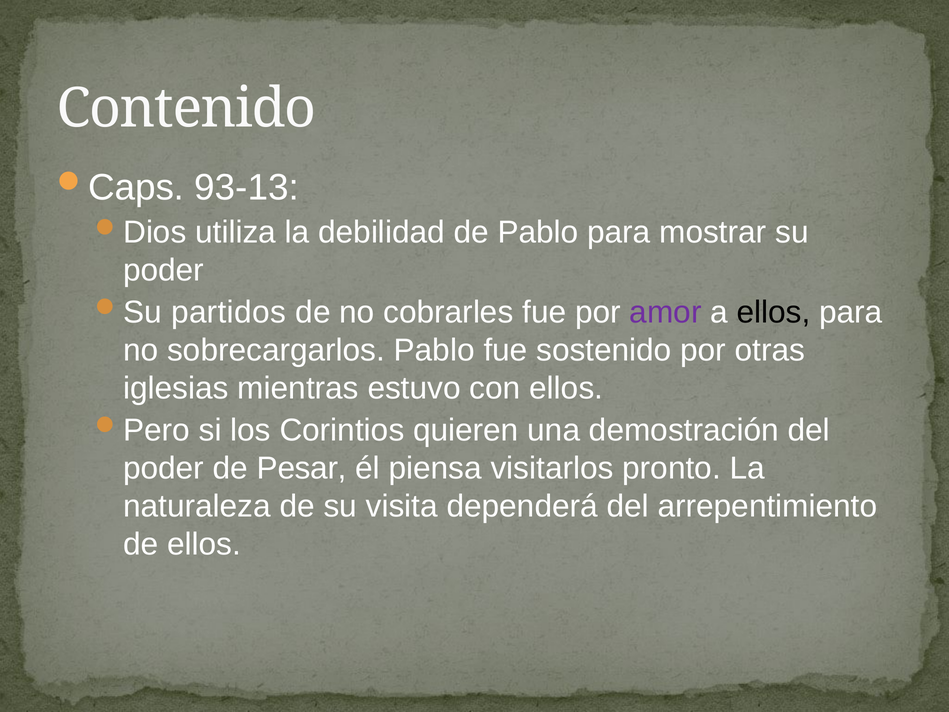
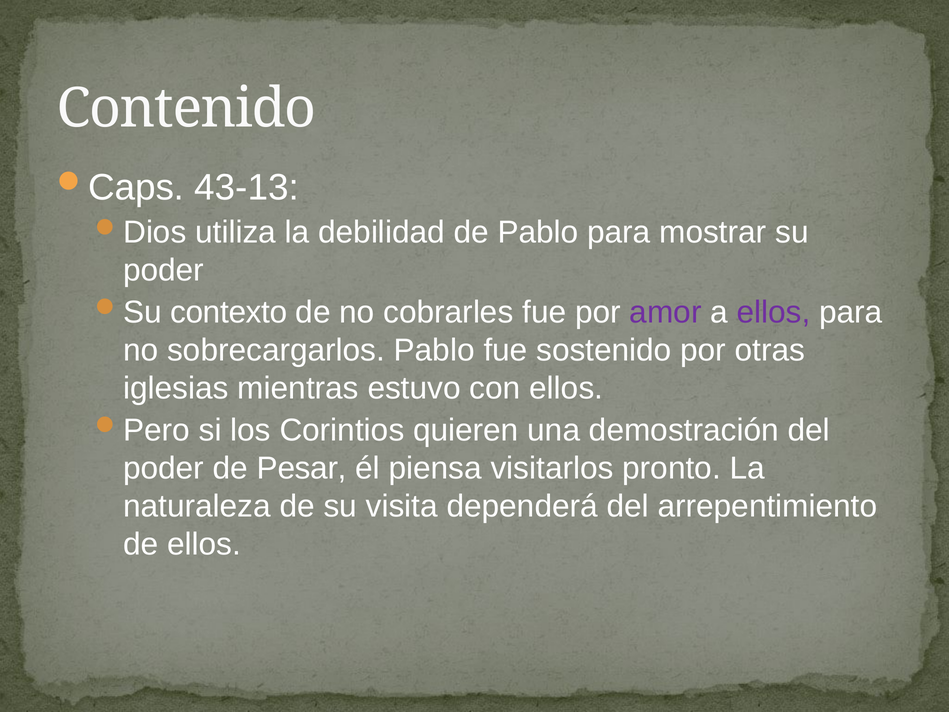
93-13: 93-13 -> 43-13 (247, 188)
partidos: partidos -> contexto (229, 312)
ellos colour: black -> purple (774, 312)
